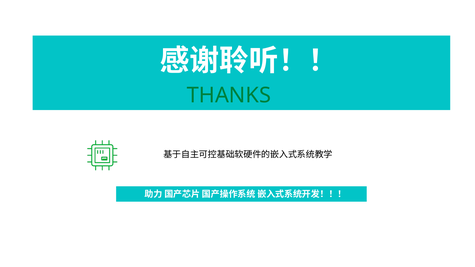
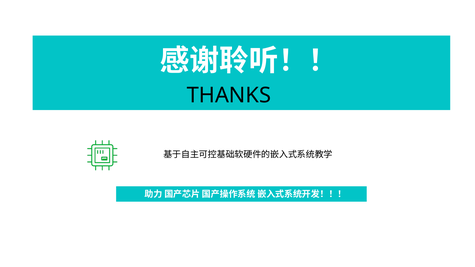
THANKS colour: green -> black (229, 95)
